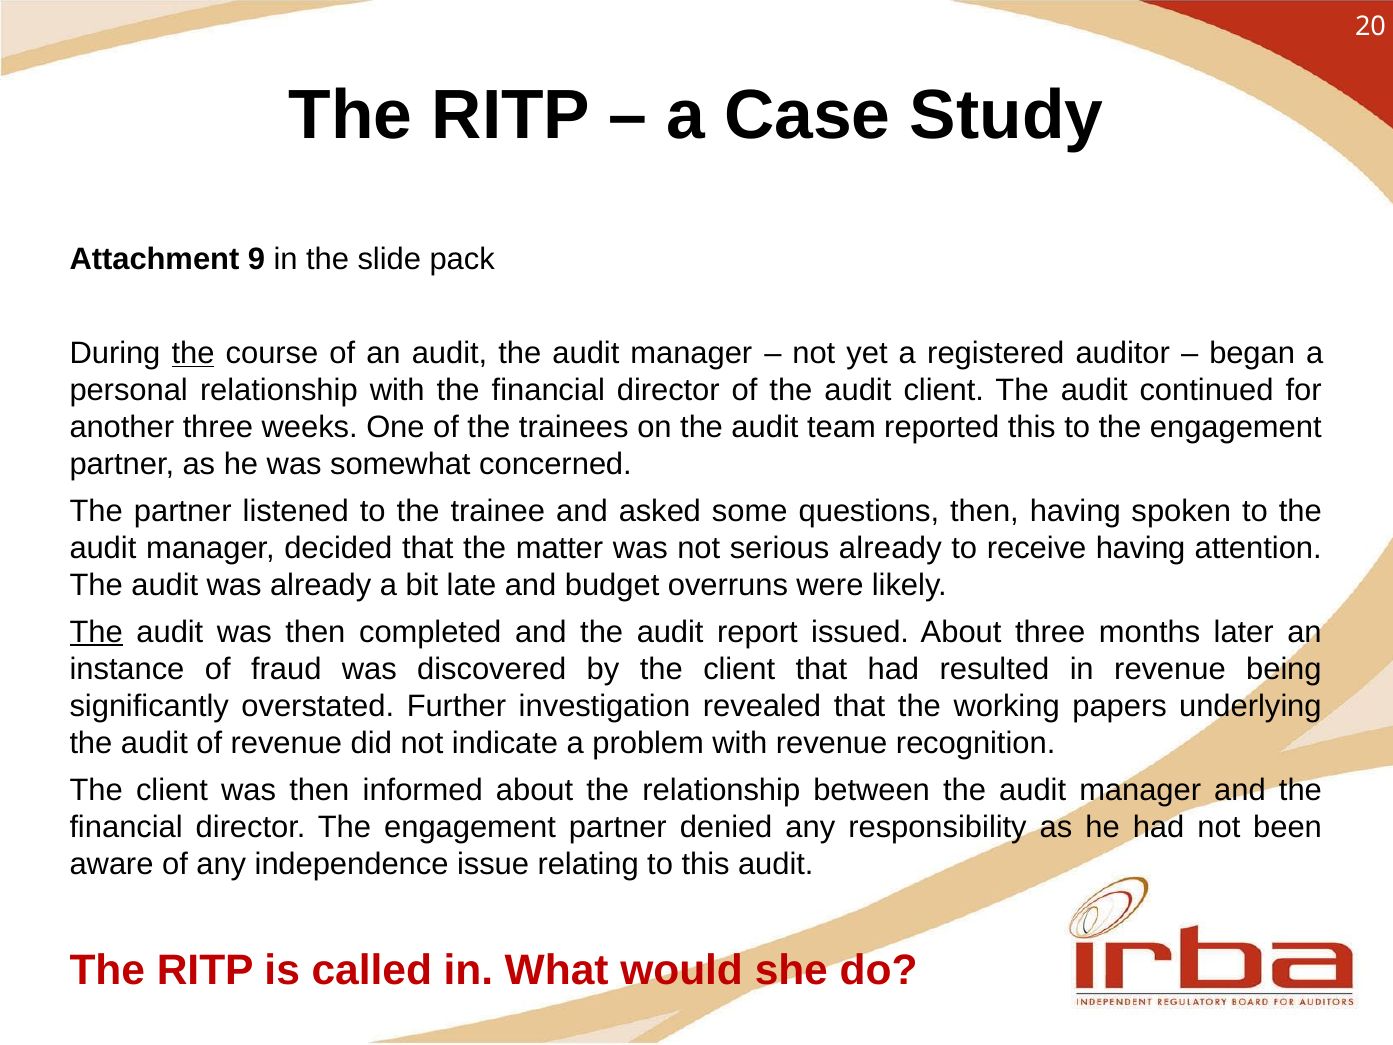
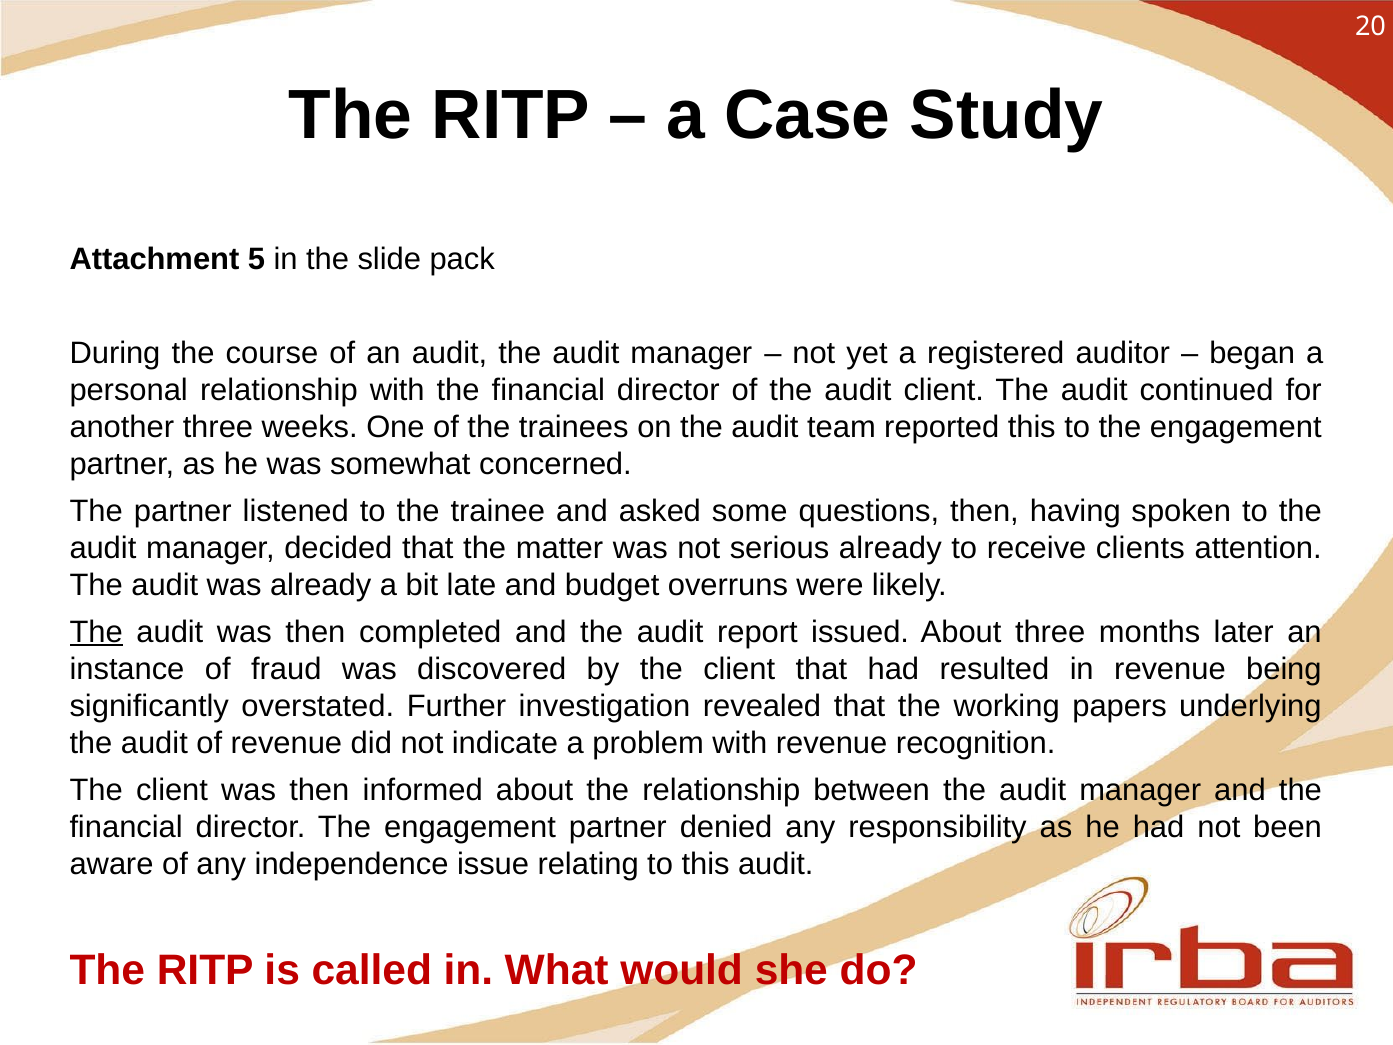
9: 9 -> 5 (256, 260)
the underline: present -> none (193, 353)
receive having: having -> clients (1140, 548)
